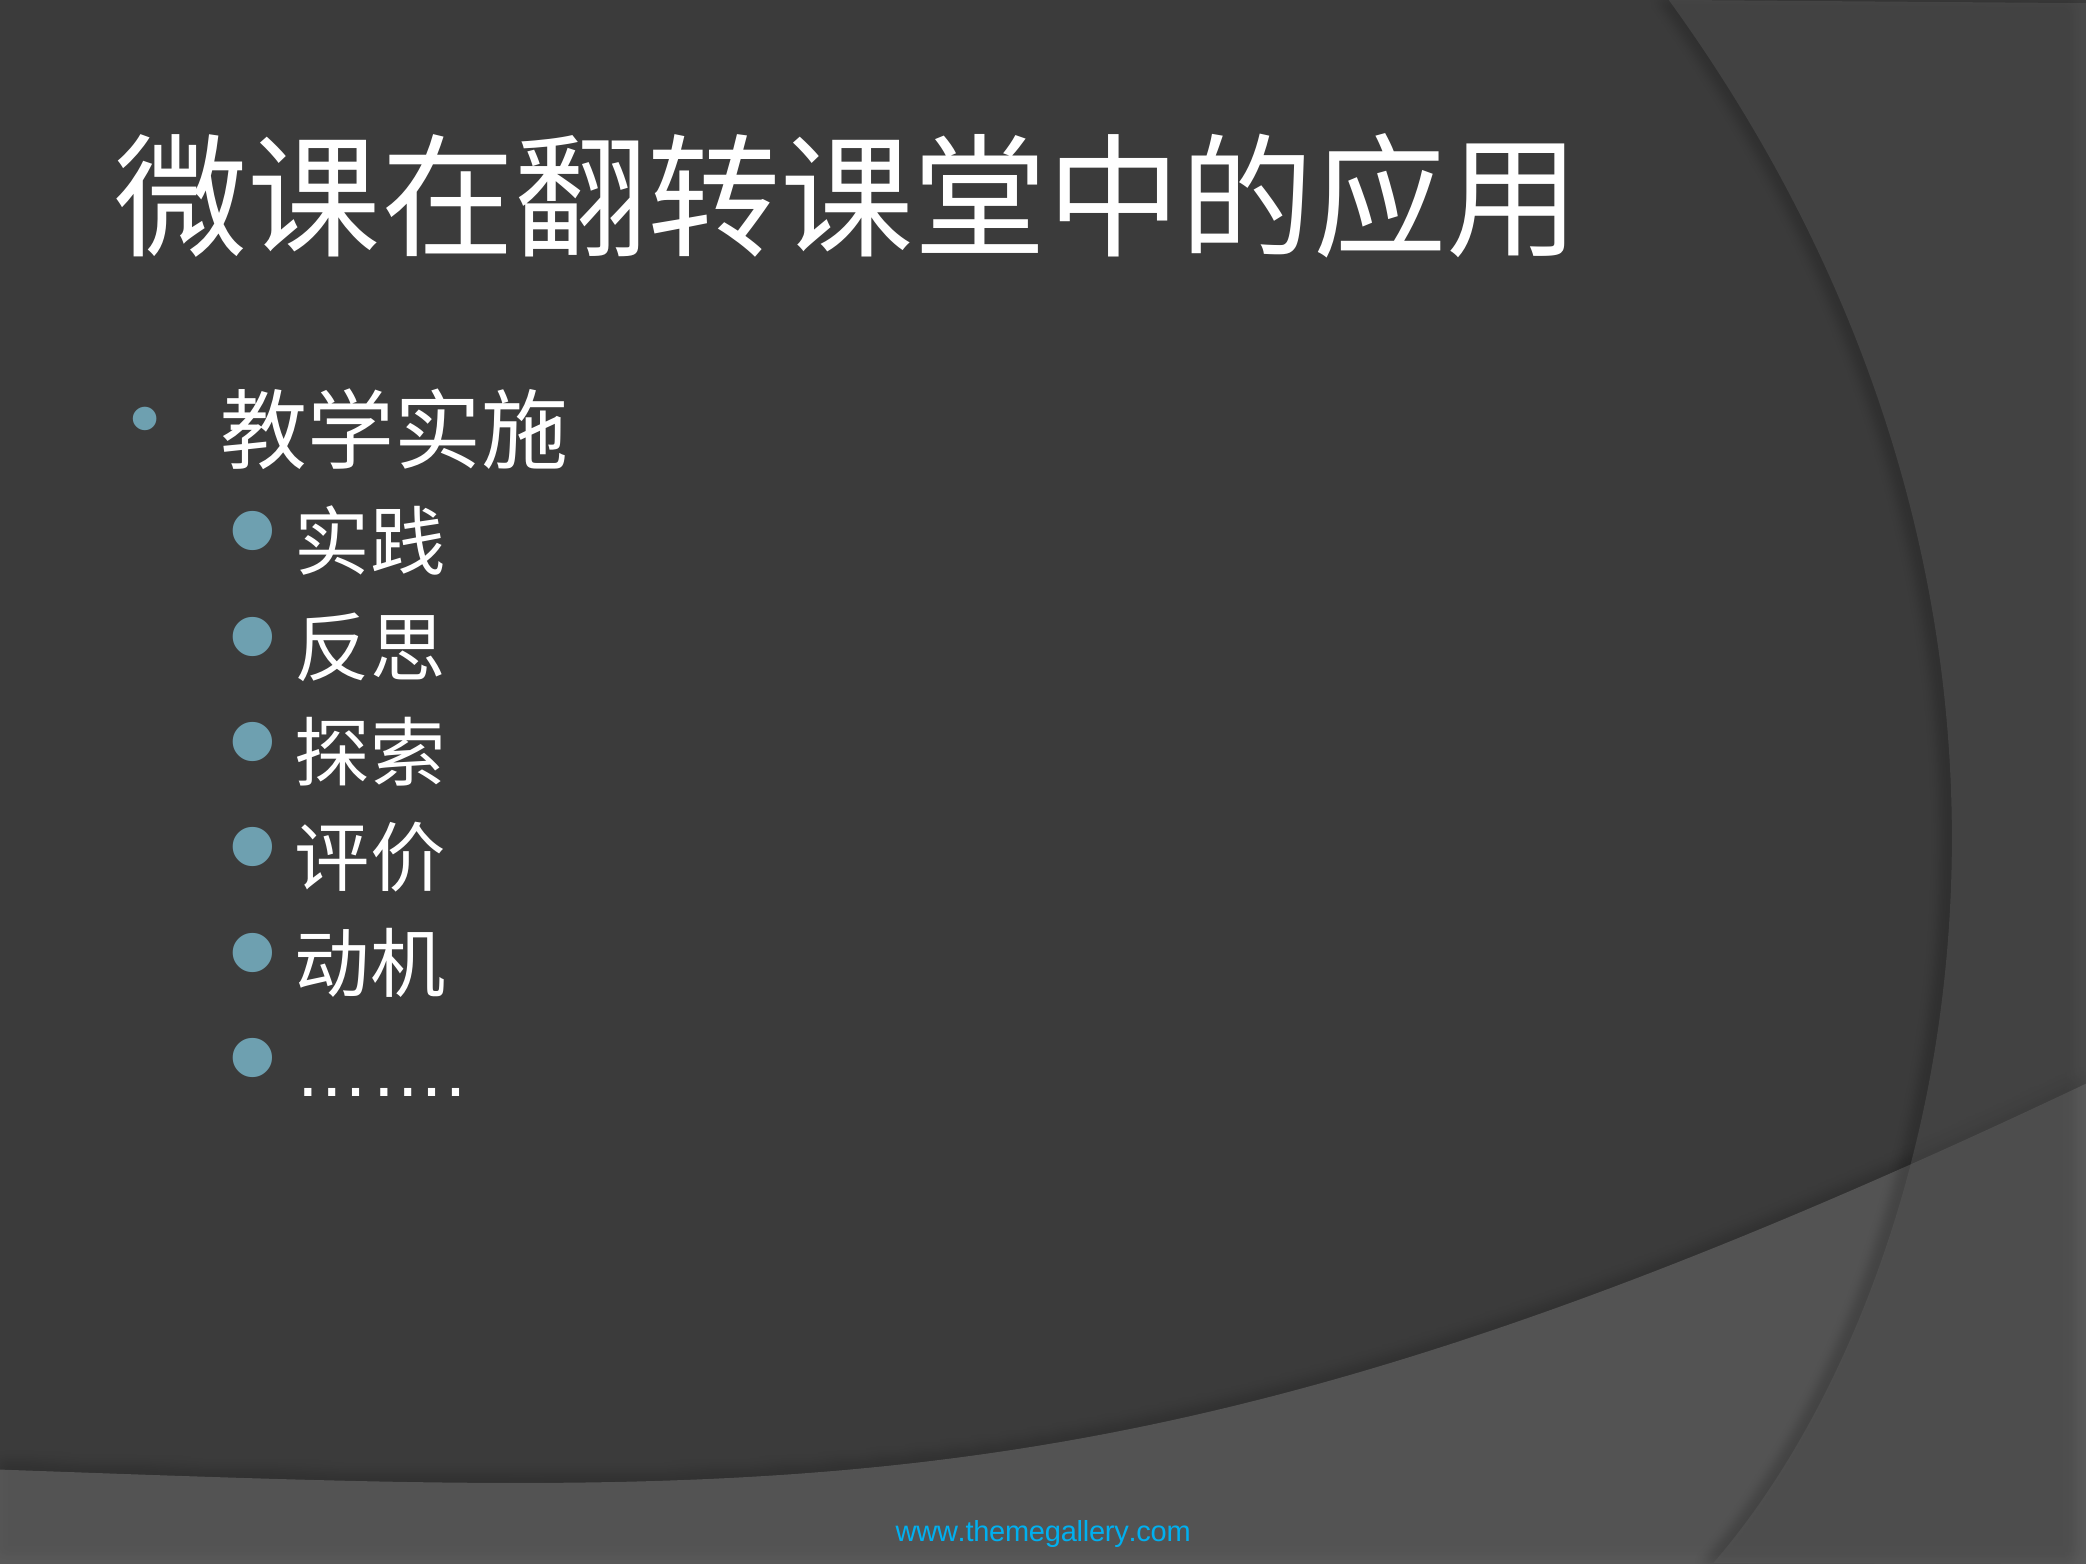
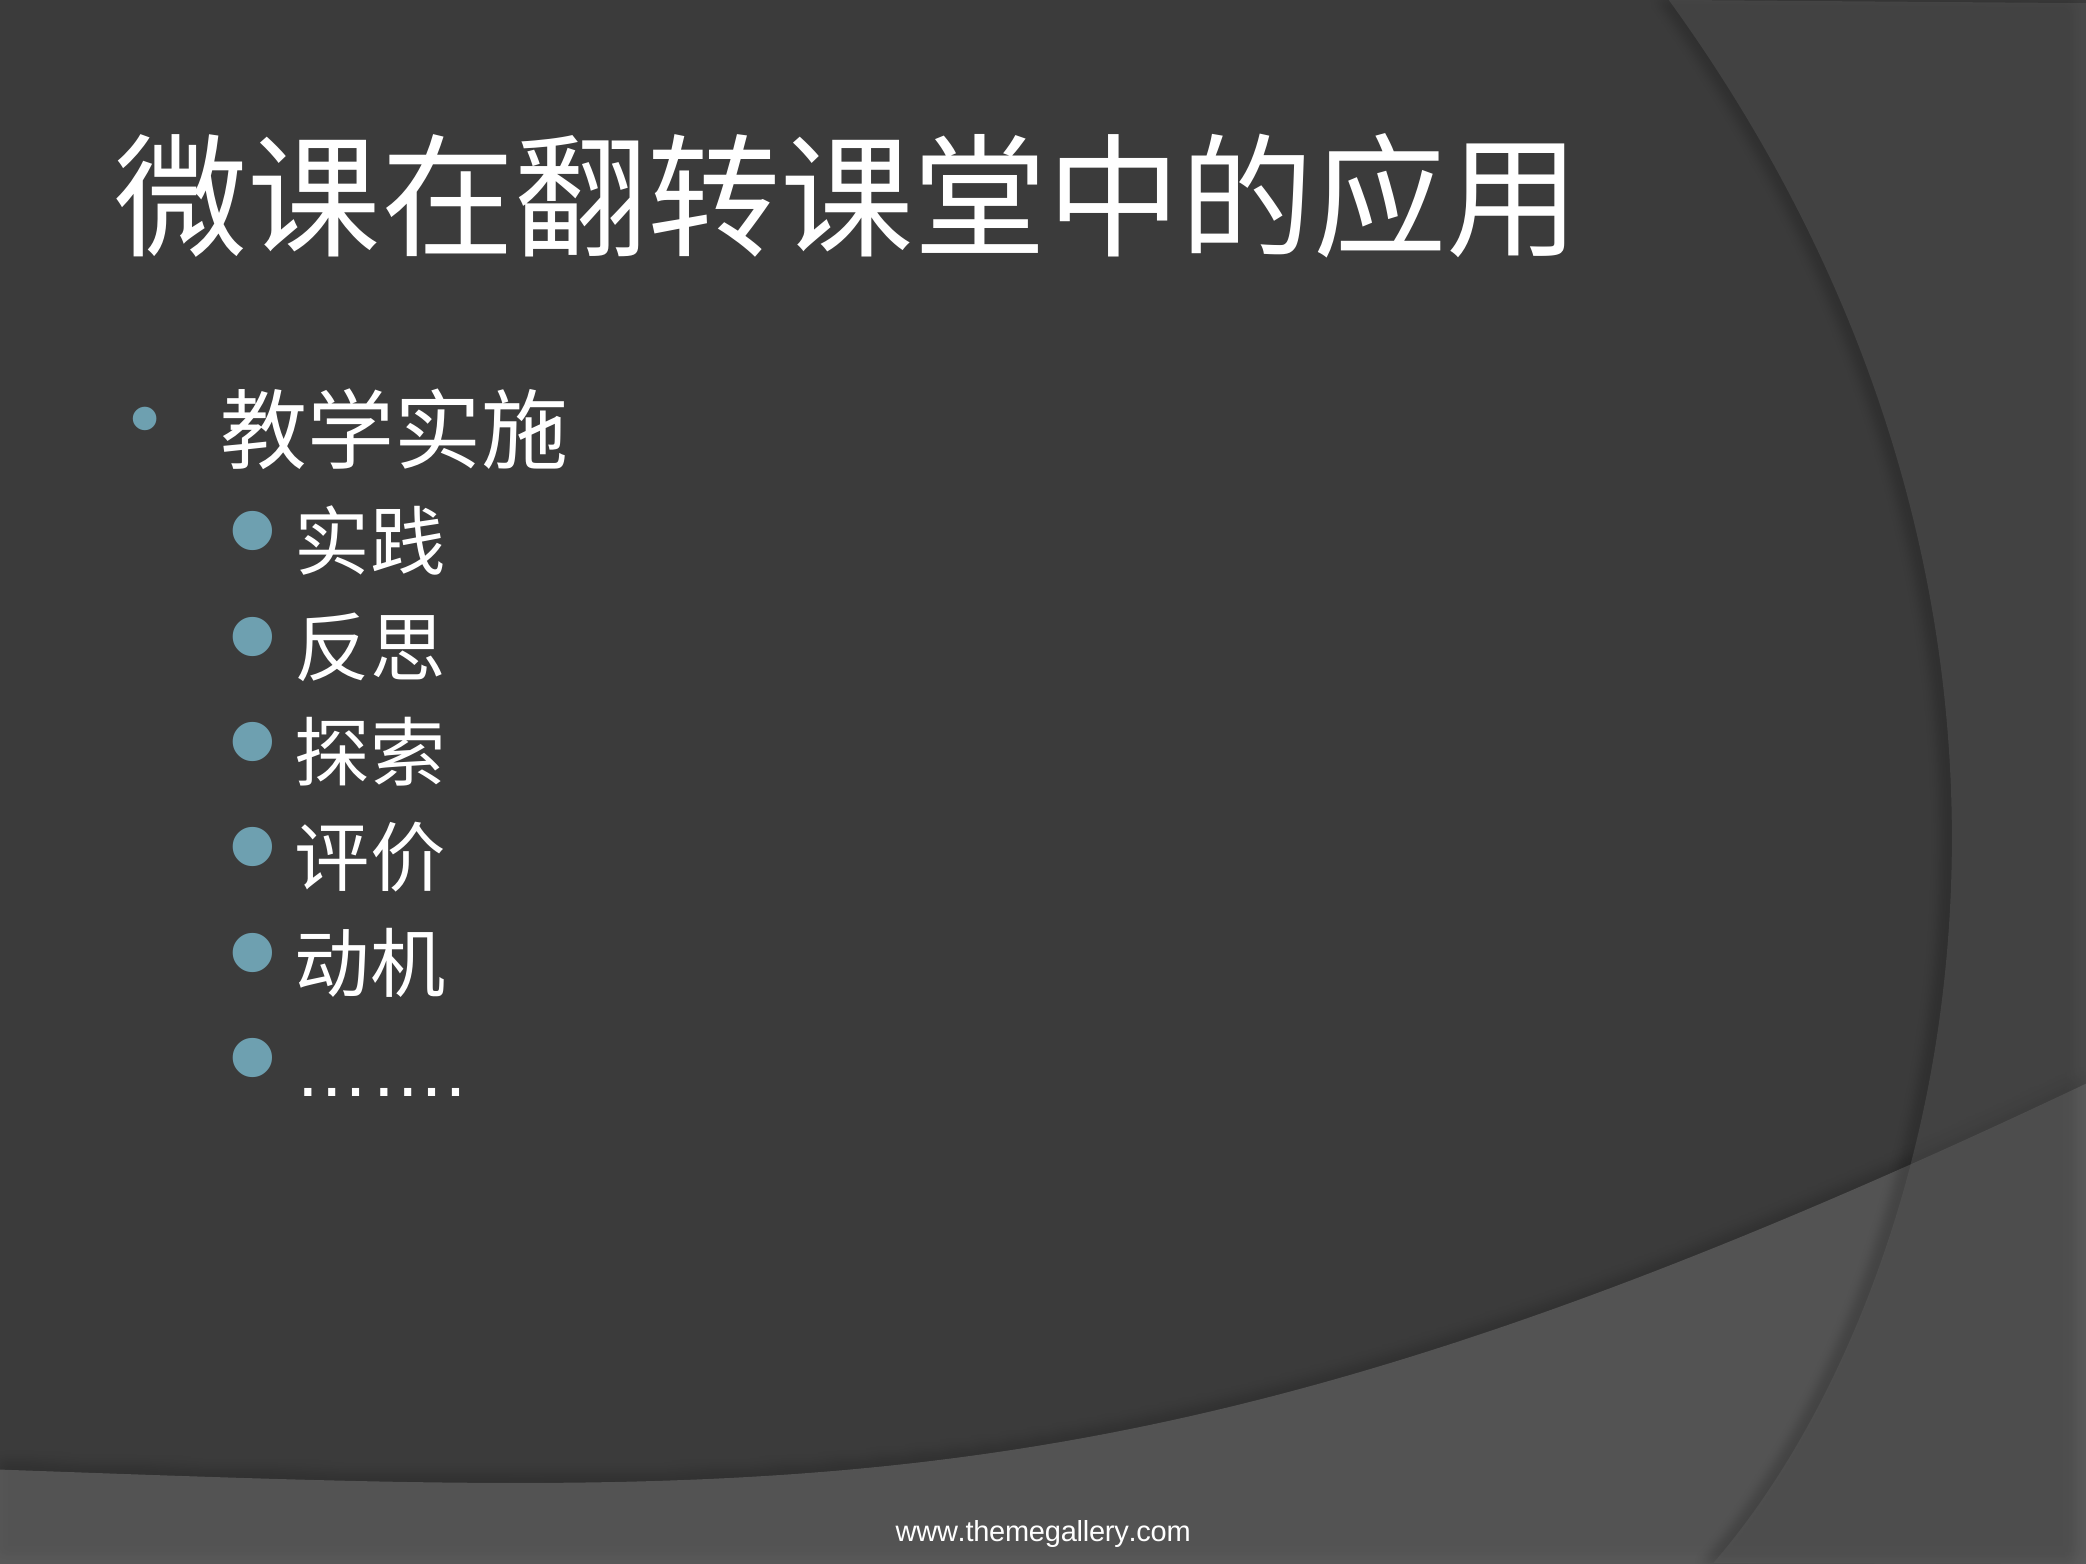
www.themegallery.com colour: light blue -> white (1043, 1533)
